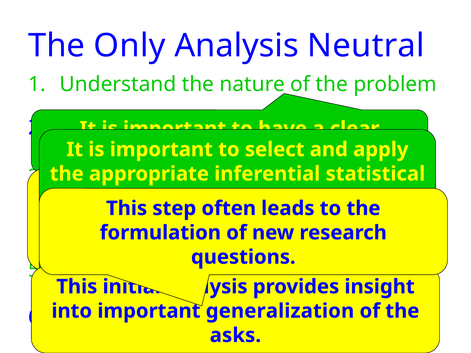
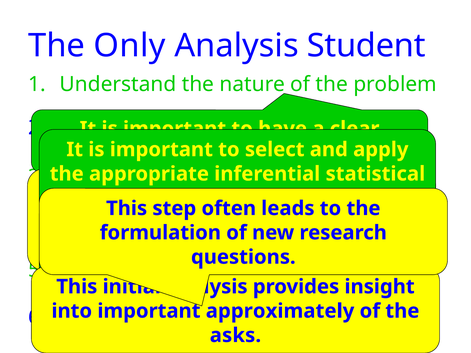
Neutral: Neutral -> Student (366, 46)
generalization: generalization -> approximately (280, 311)
